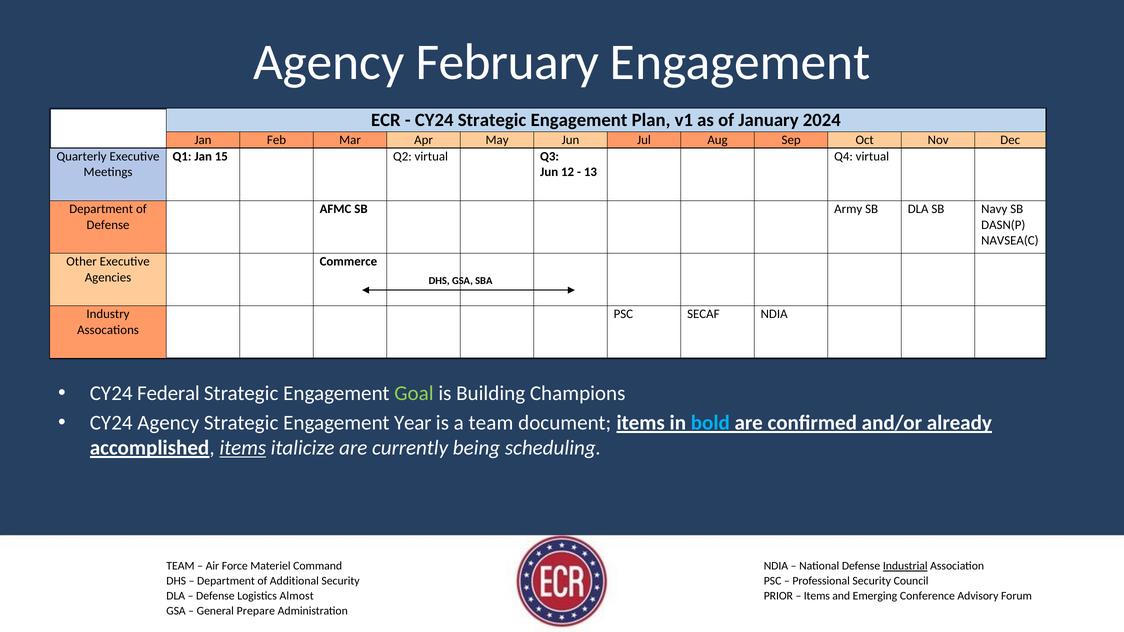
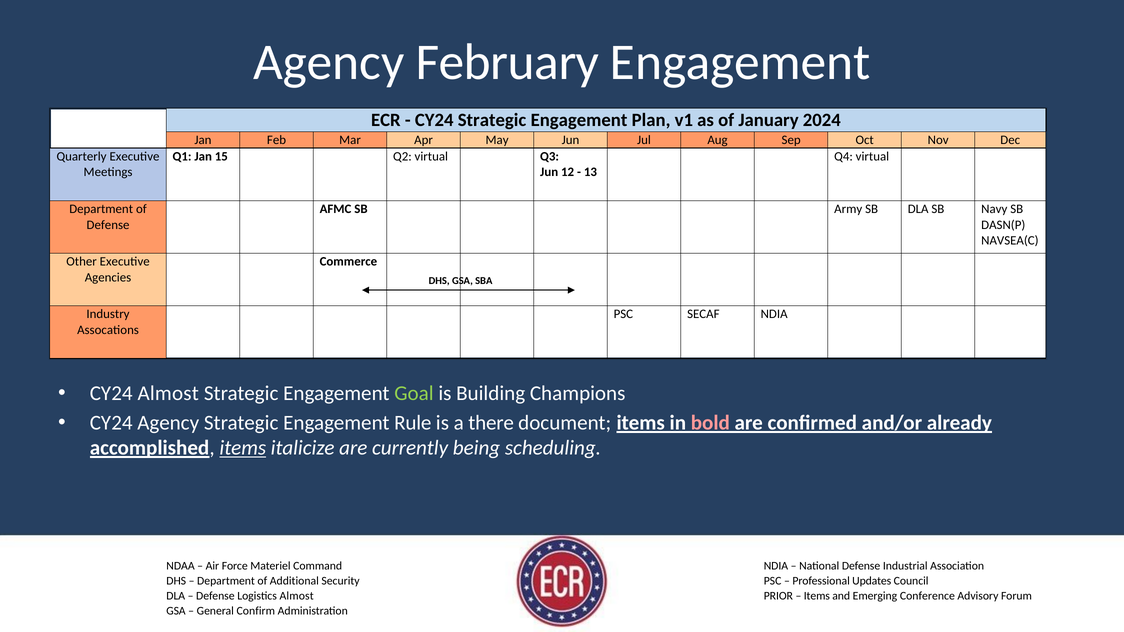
CY24 Federal: Federal -> Almost (168, 393)
Year: Year -> Rule (413, 423)
a team: team -> there (491, 423)
bold colour: light blue -> pink (710, 423)
TEAM: TEAM -> NDAA (180, 566)
Industrial underline: present -> none (905, 566)
Professional Security: Security -> Updates (872, 581)
Prepare: Prepare -> Confirm (256, 611)
